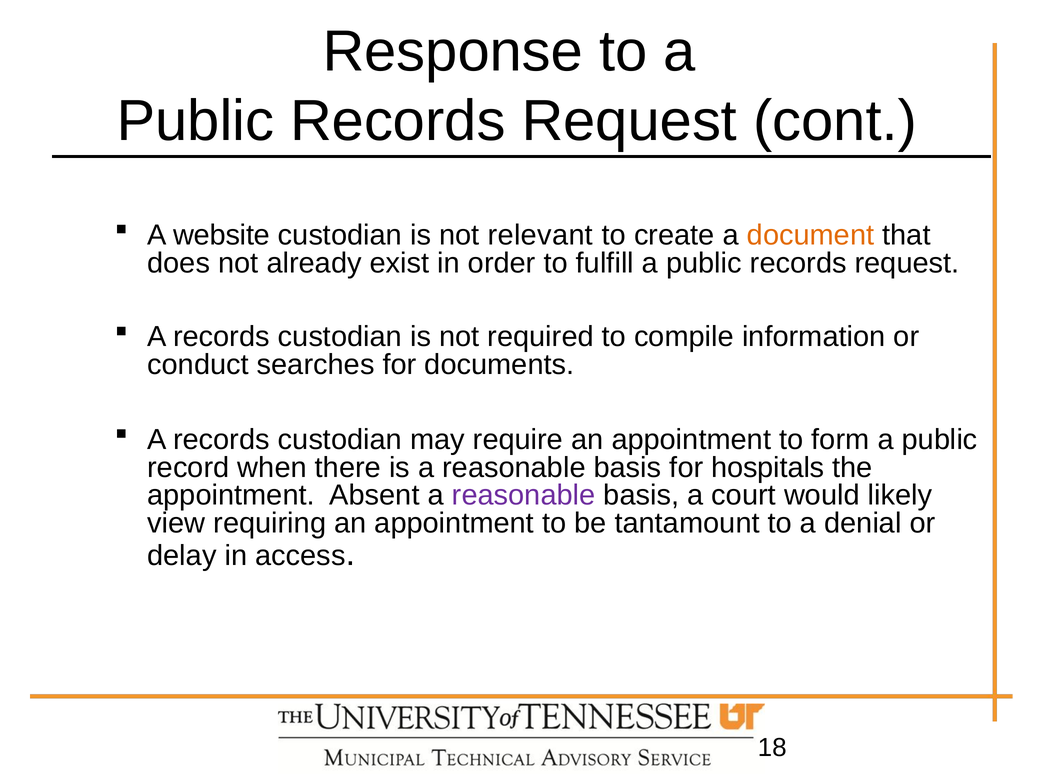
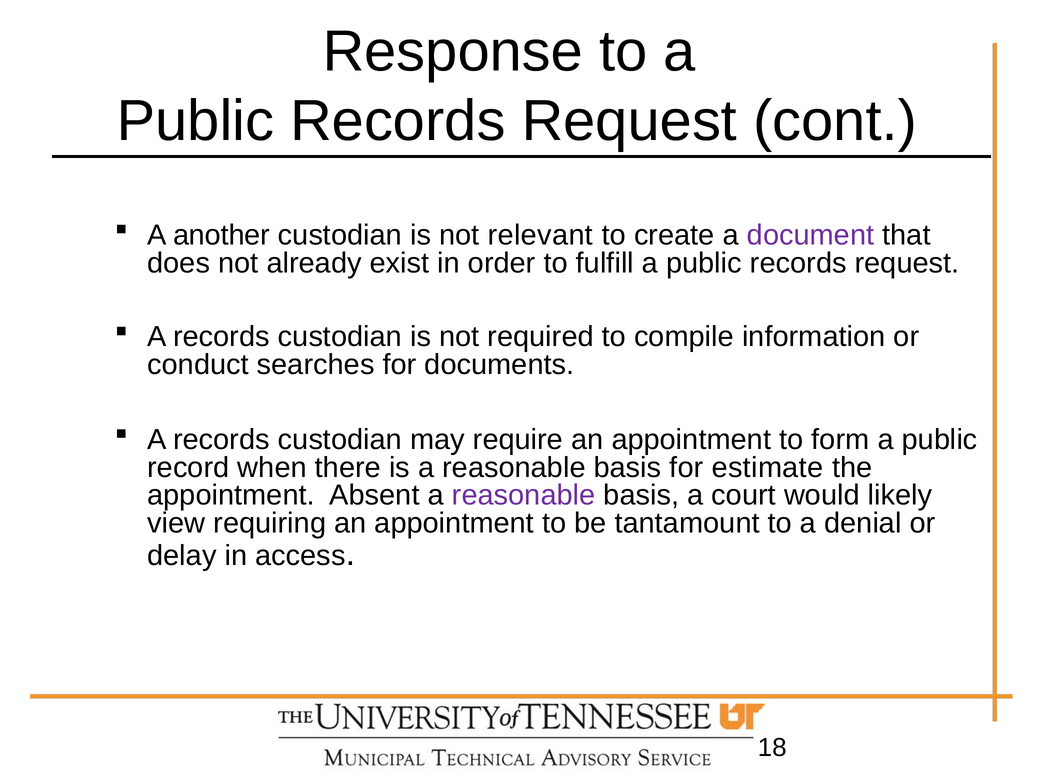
website: website -> another (222, 235)
document colour: orange -> purple (811, 235)
hospitals: hospitals -> estimate (768, 468)
